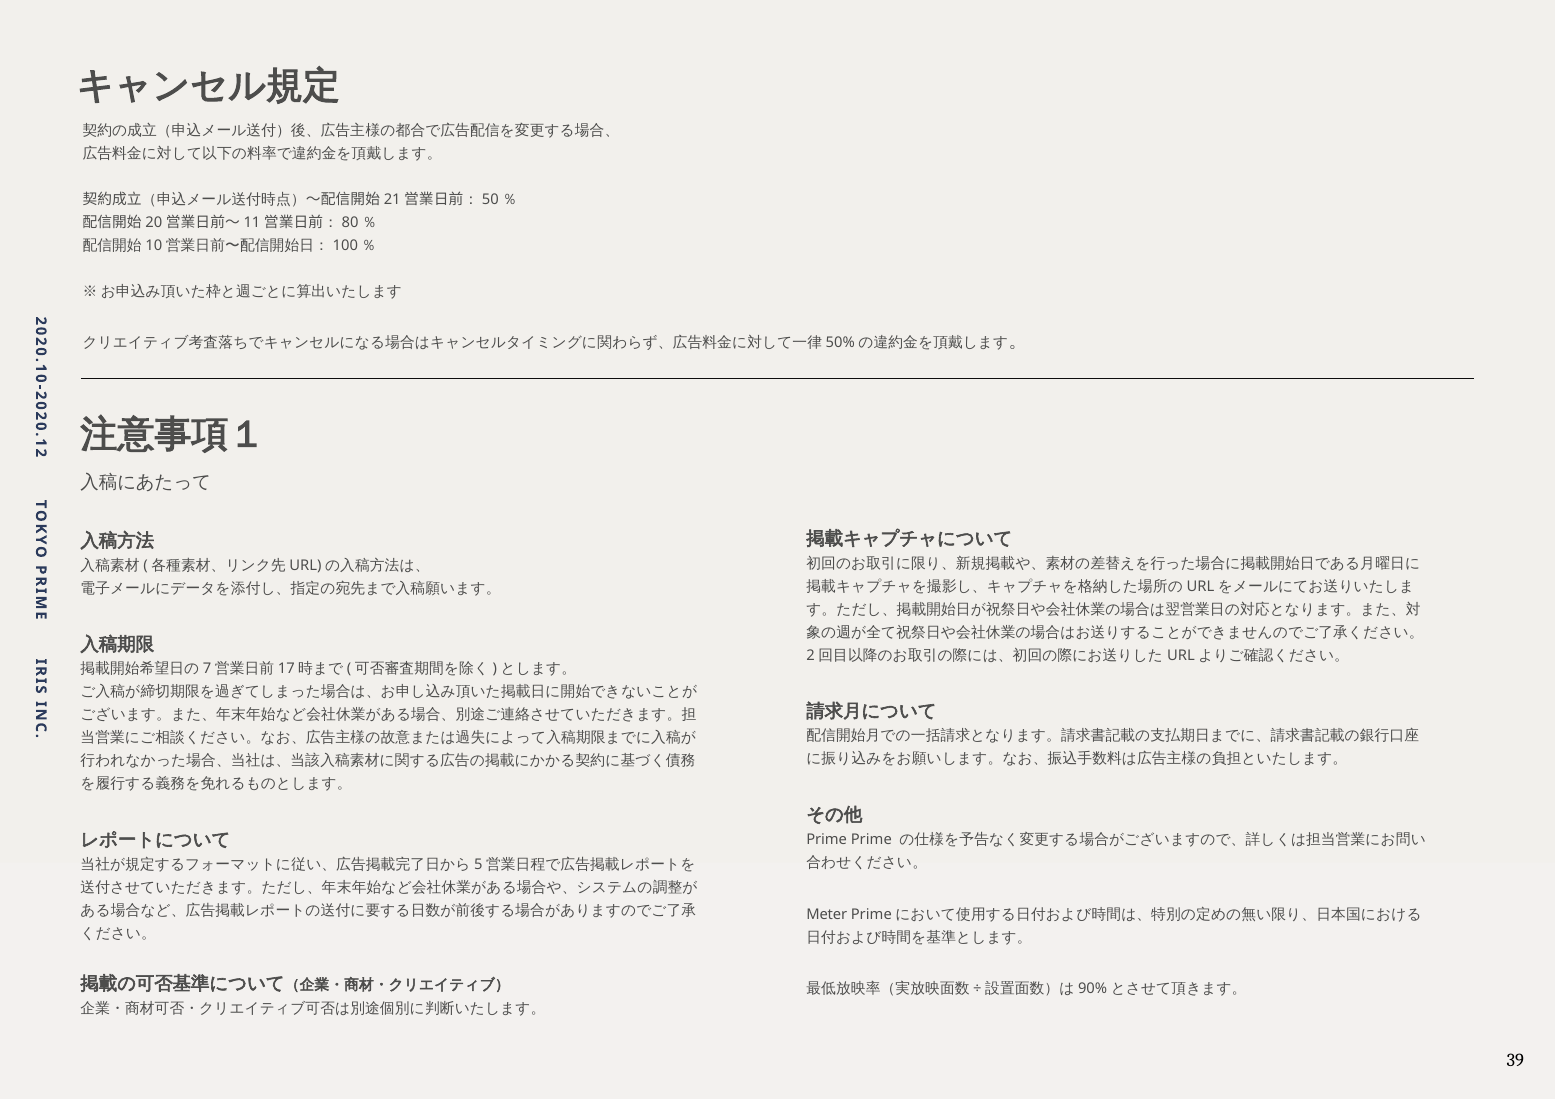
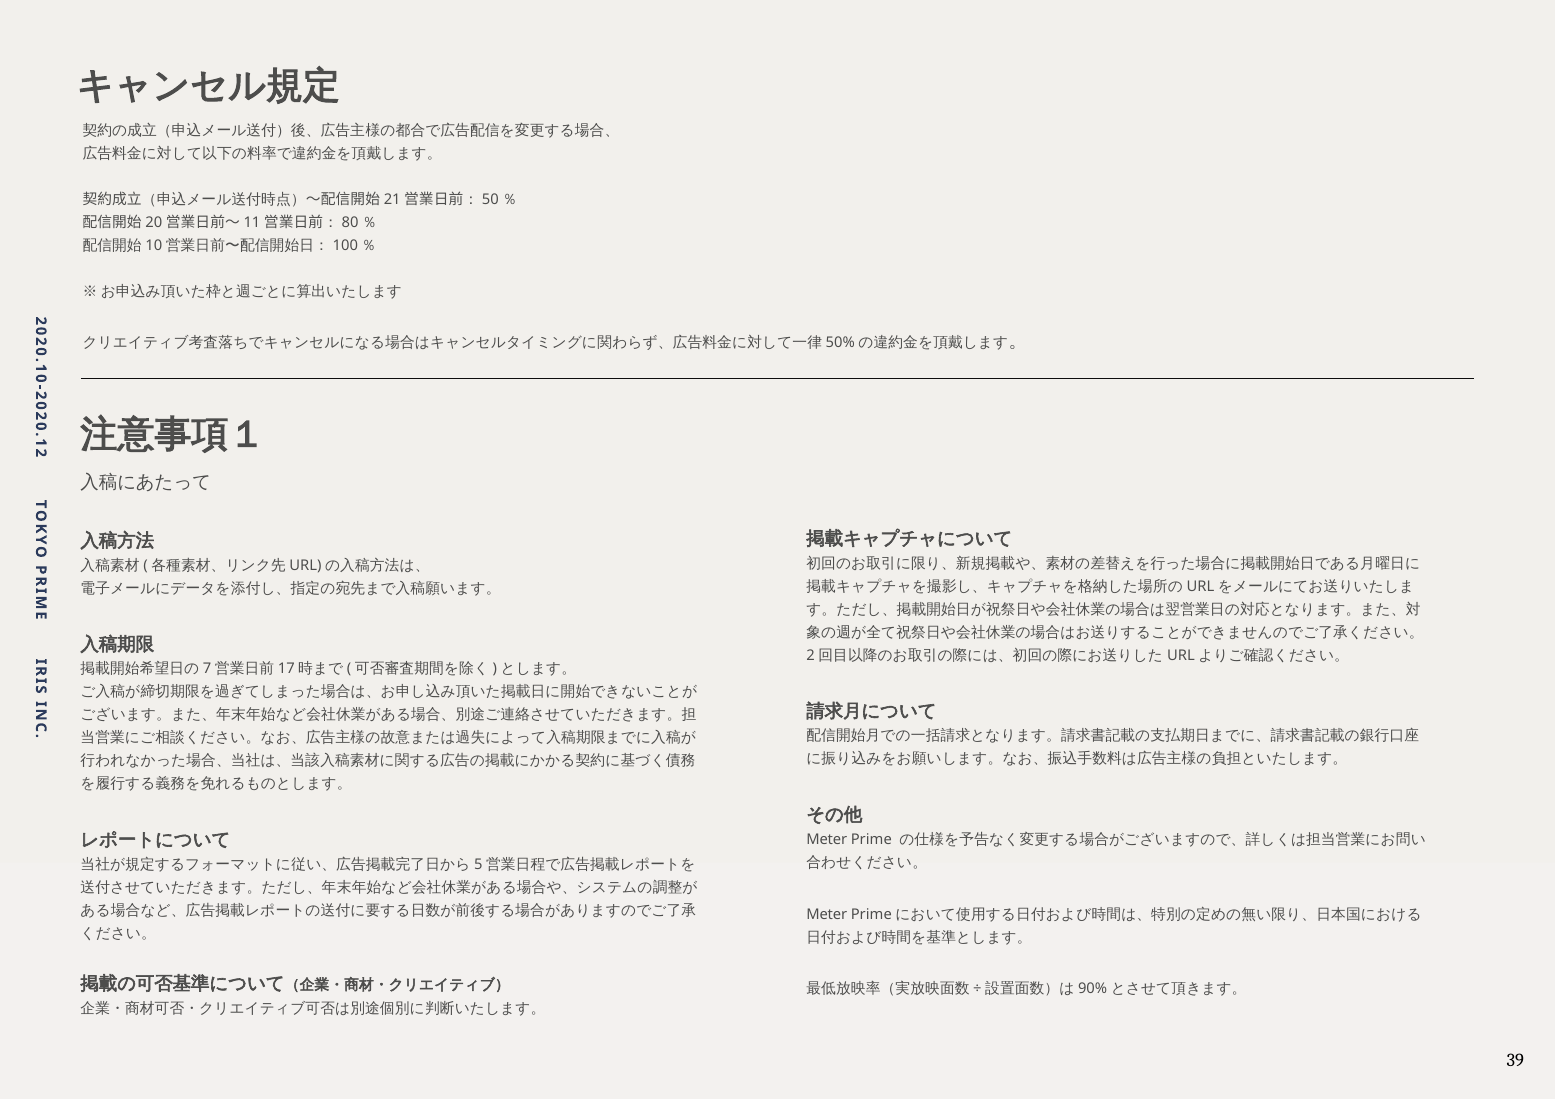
Prime: Prime -> Meter (827, 840)
